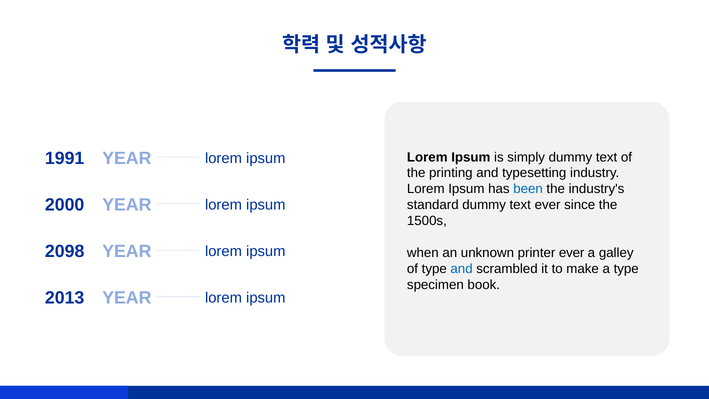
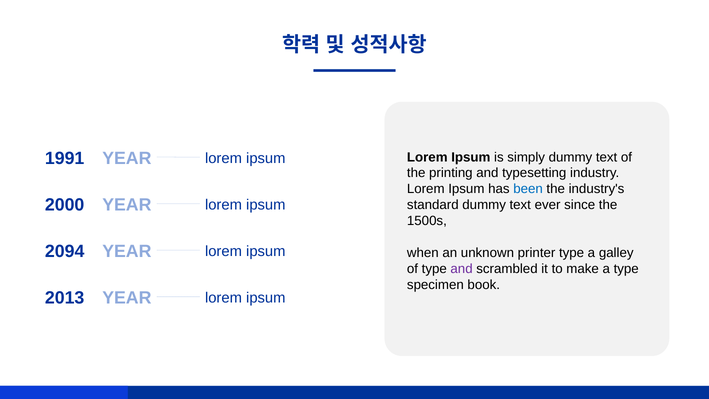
2098: 2098 -> 2094 (65, 251)
printer ever: ever -> type (572, 253)
and colour: blue -> purple (462, 269)
